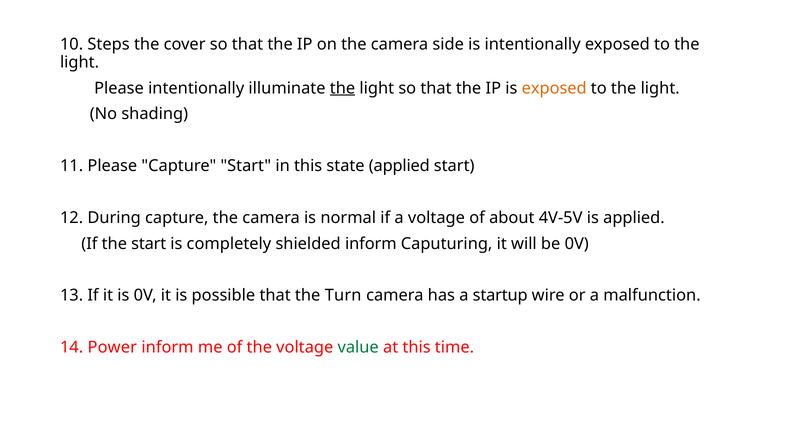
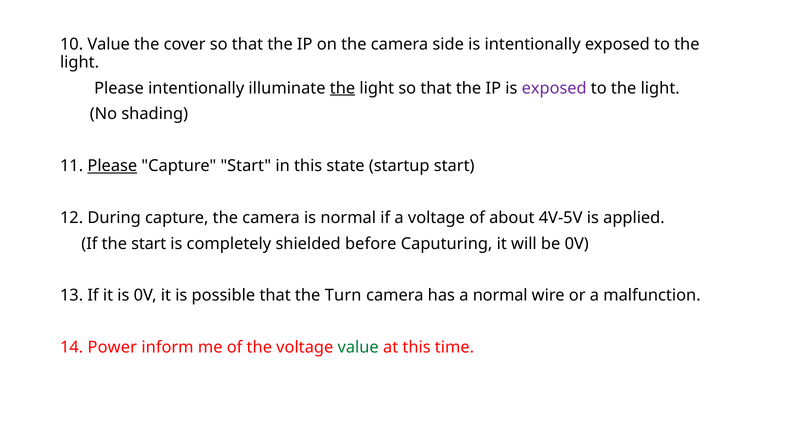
10 Steps: Steps -> Value (109, 44)
exposed colour: orange -> purple (554, 88)
Please underline: none -> present (112, 166)
state applied: applied -> startup (399, 166)
shielded inform: inform -> before (371, 243)
a startup: startup -> normal (500, 295)
